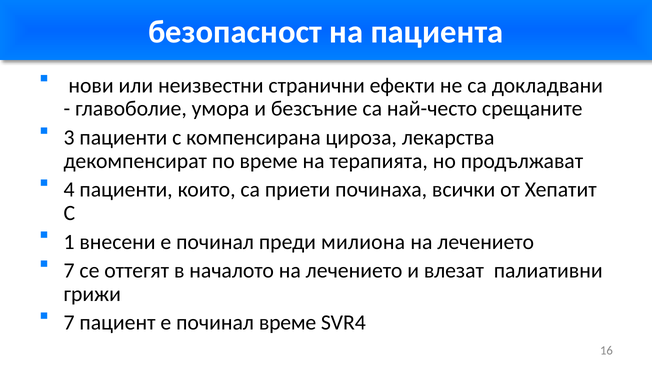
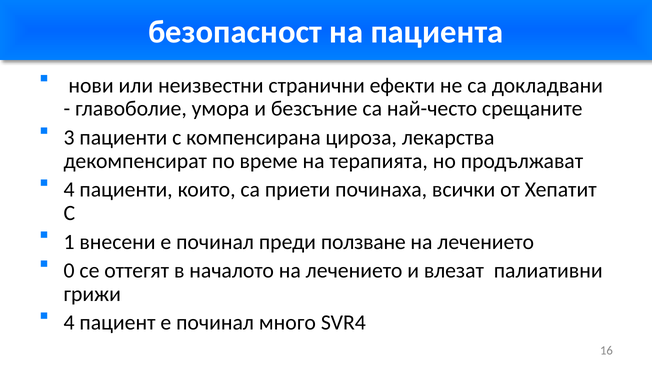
милиона: милиона -> ползване (363, 242)
7: 7 -> 0 (69, 270)
7: 7 -> 4 (69, 322)
починал време: време -> много (287, 322)
